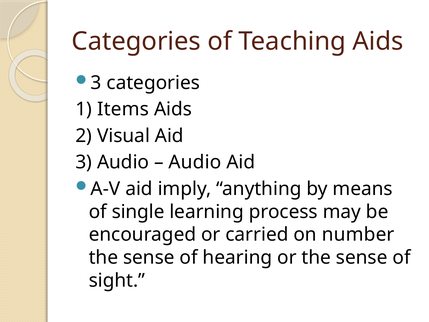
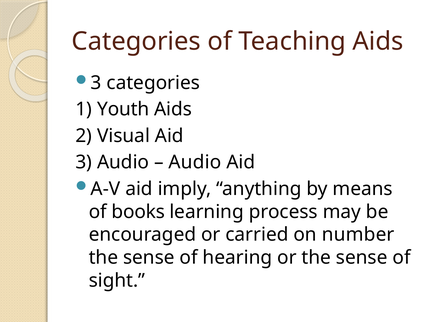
Items: Items -> Youth (123, 109)
single: single -> books (138, 212)
